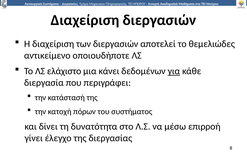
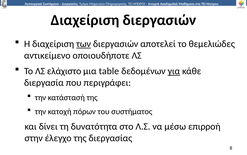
των underline: none -> present (84, 44)
κάνει: κάνει -> table (109, 71)
γίνει: γίνει -> στην (34, 138)
